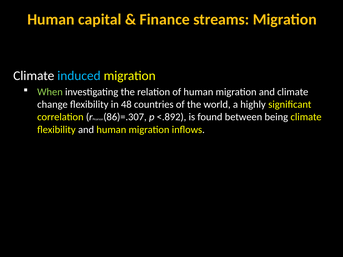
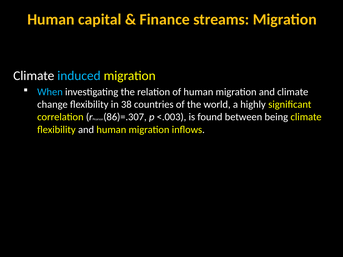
When colour: light green -> light blue (50, 92)
48: 48 -> 38 (126, 105)
<.892: <.892 -> <.003 (172, 117)
